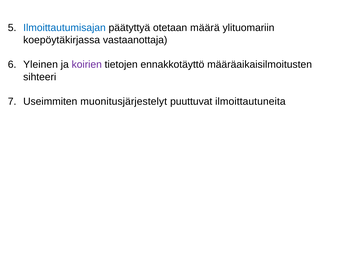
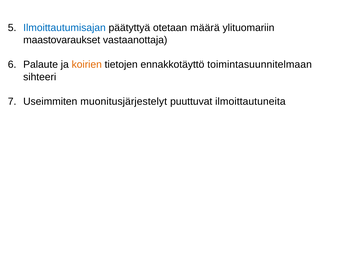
koepöytäkirjassa: koepöytäkirjassa -> maastovaraukset (62, 40)
Yleinen: Yleinen -> Palaute (41, 65)
koirien colour: purple -> orange (87, 65)
määräaikaisilmoitusten: määräaikaisilmoitusten -> toimintasuunnitelmaan (260, 65)
